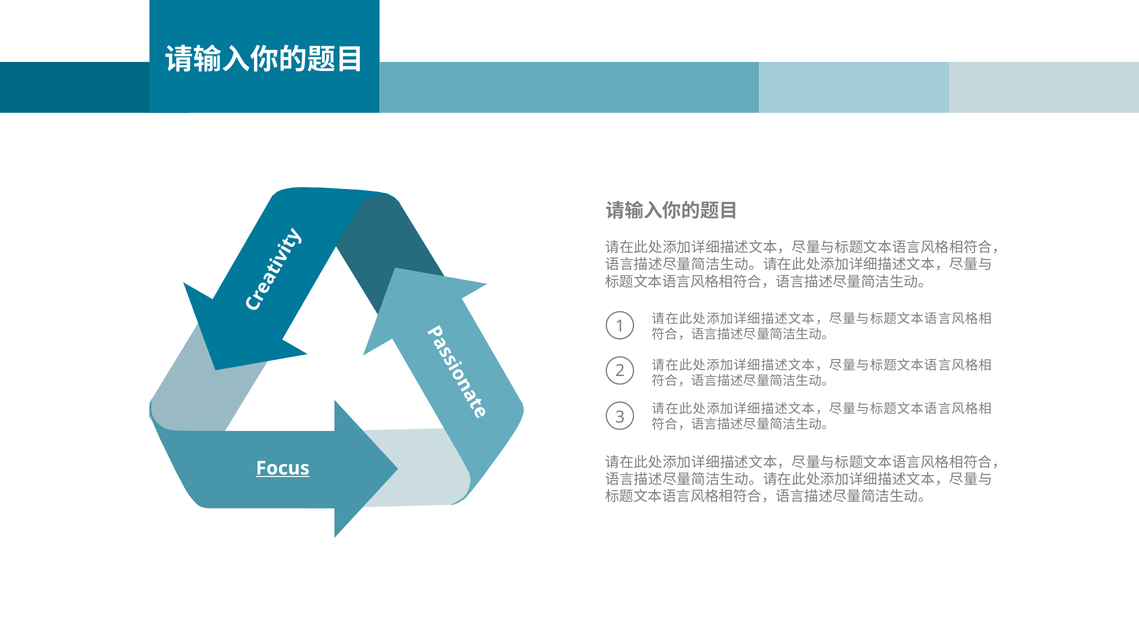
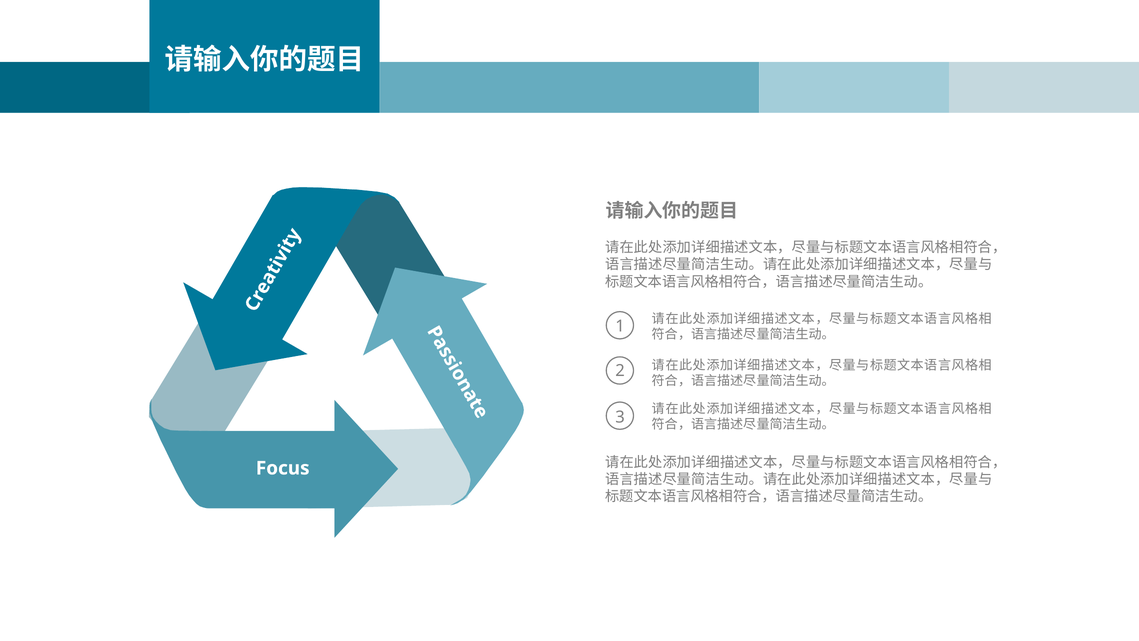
Focus underline: present -> none (283, 468)
